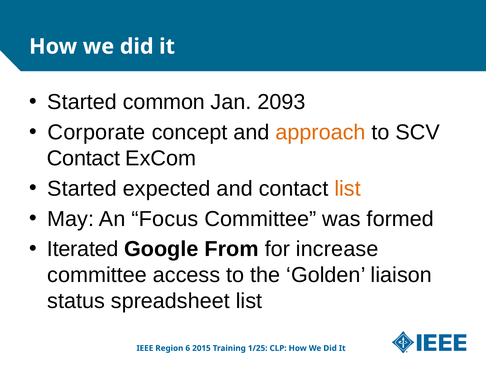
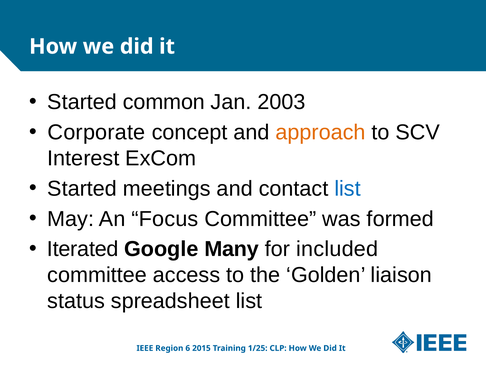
2093: 2093 -> 2003 (281, 102)
Contact: Contact -> Interest (83, 158)
expected: expected -> meetings (167, 188)
list colour: orange -> blue (348, 188)
From: From -> Many (232, 249)
increase: increase -> included (337, 249)
